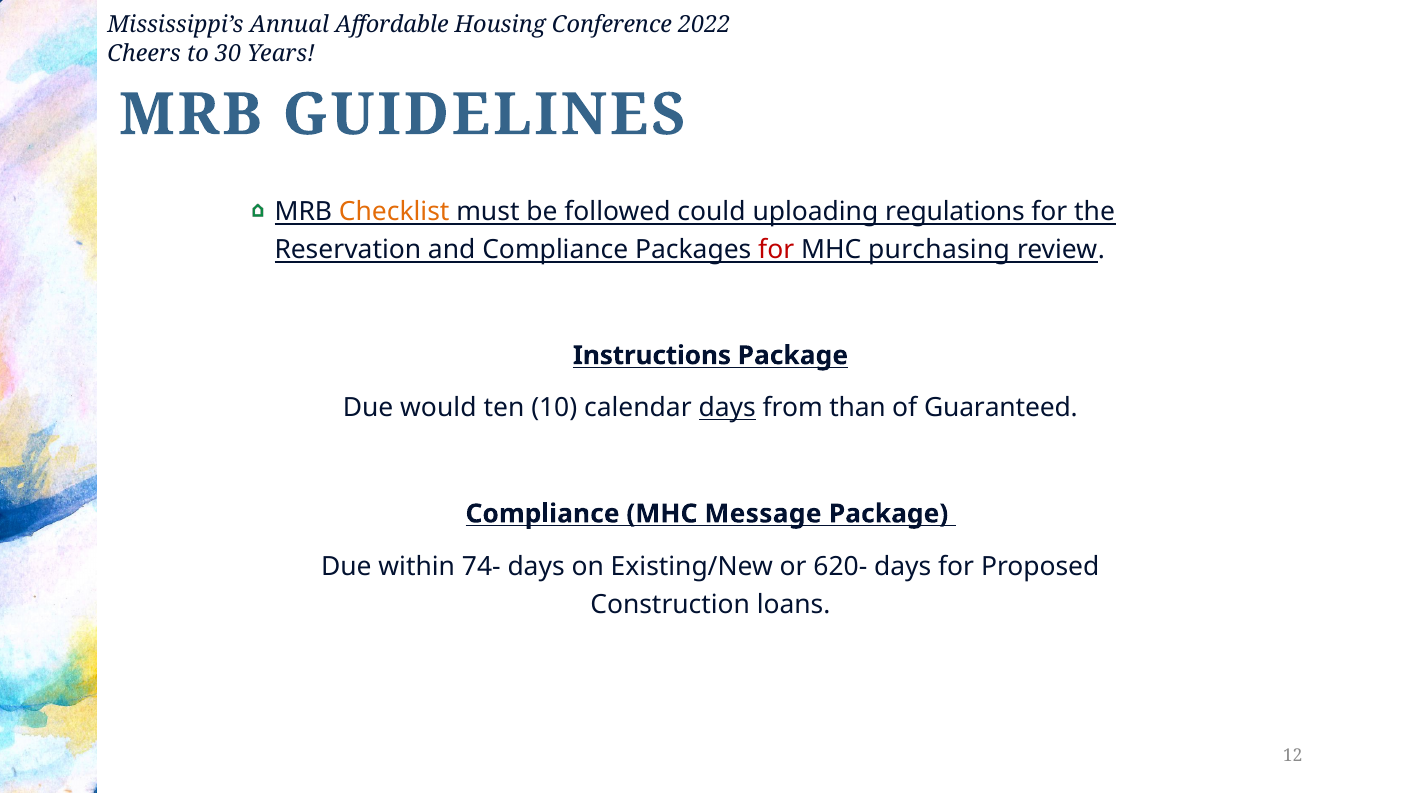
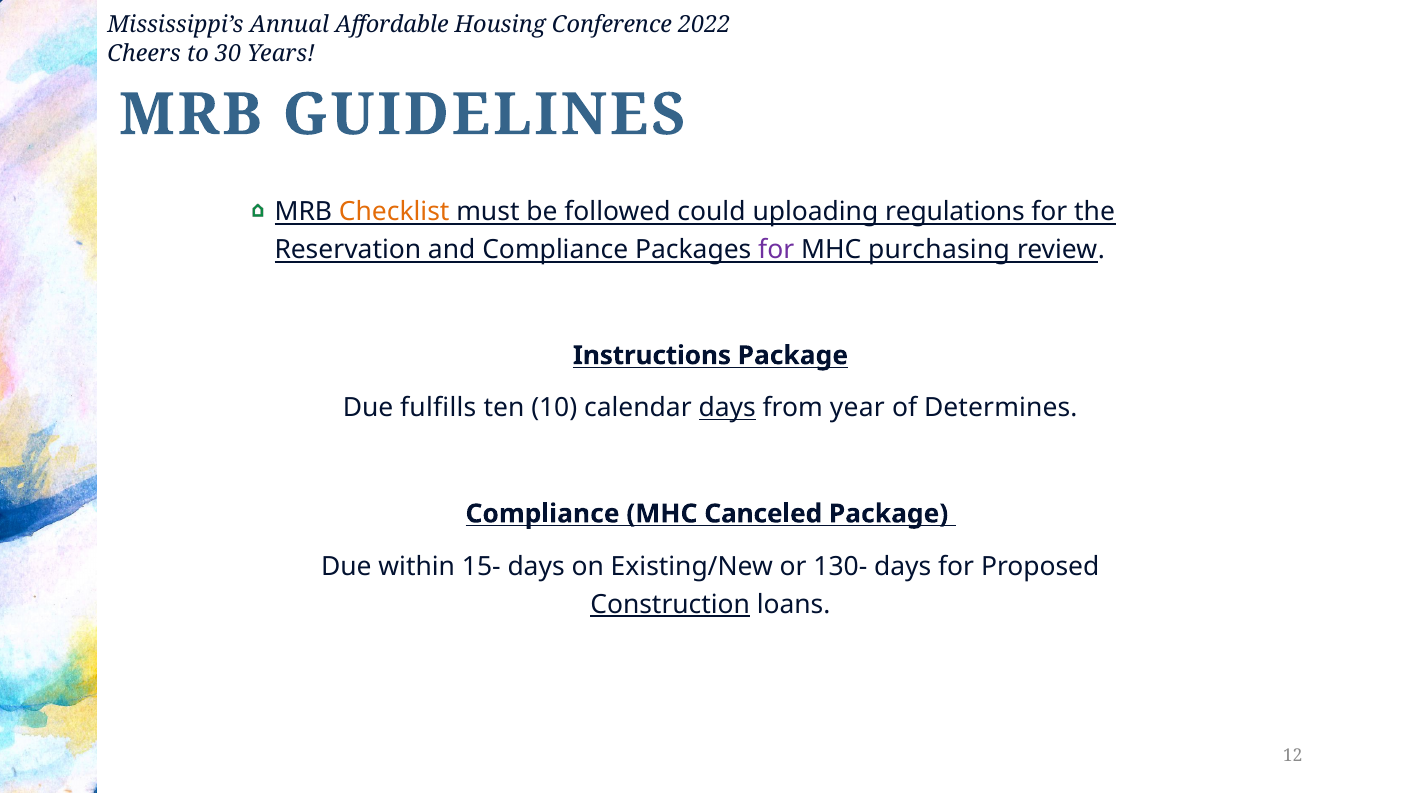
for colour: red -> purple (776, 250)
would: would -> fulfills (438, 408)
than: than -> year (857, 408)
Guaranteed: Guaranteed -> Determines (1001, 408)
Message: Message -> Canceled (763, 514)
74-: 74- -> 15- (481, 567)
620-: 620- -> 130- (840, 567)
Construction underline: none -> present (670, 605)
